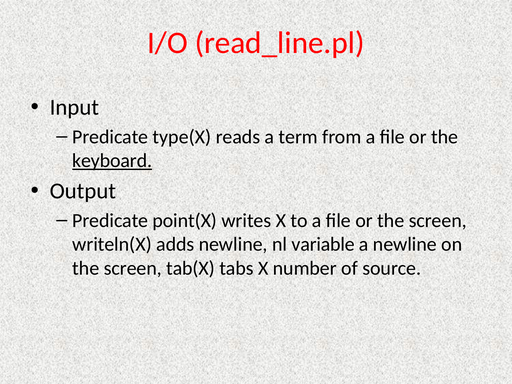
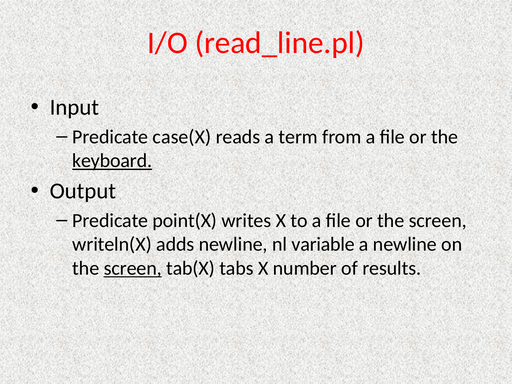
type(X: type(X -> case(X (182, 137)
screen underline: none -> present (133, 268)
source: source -> results (392, 268)
